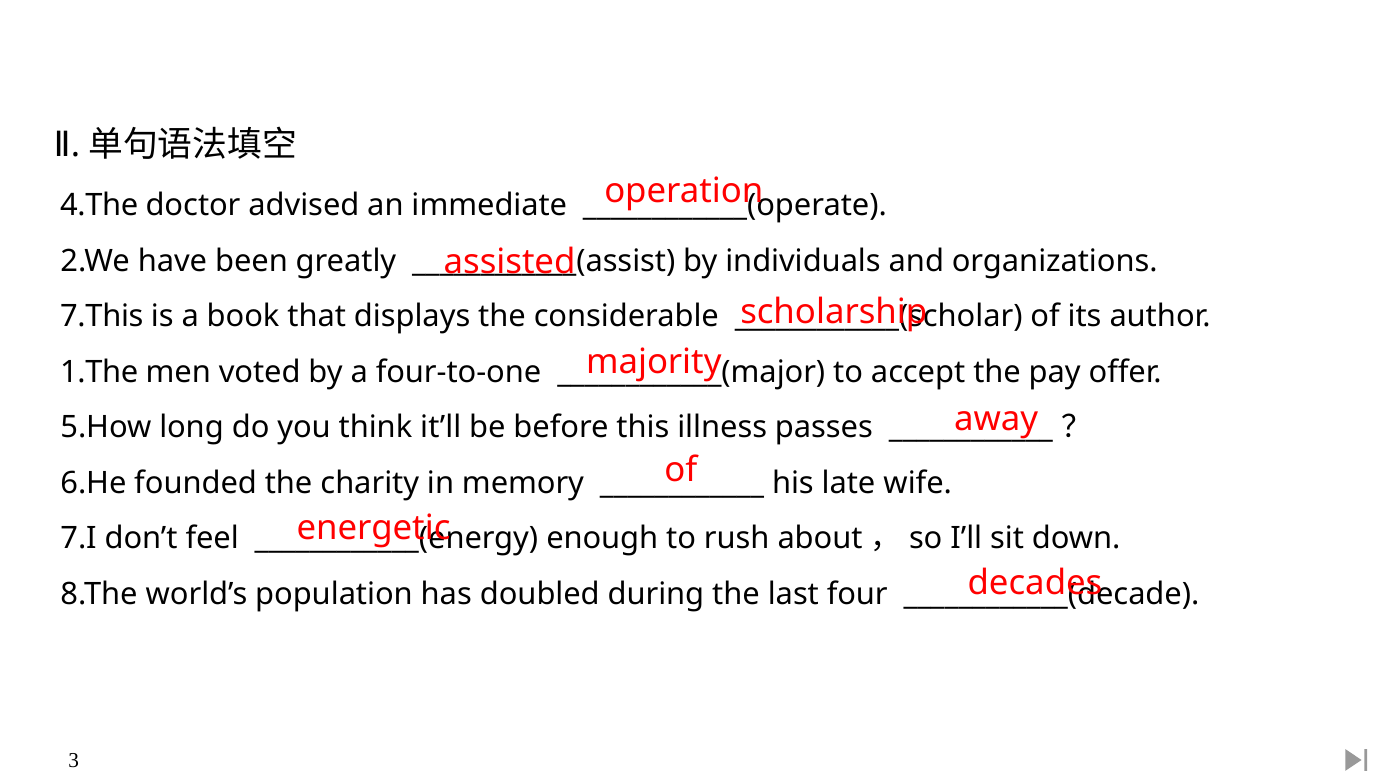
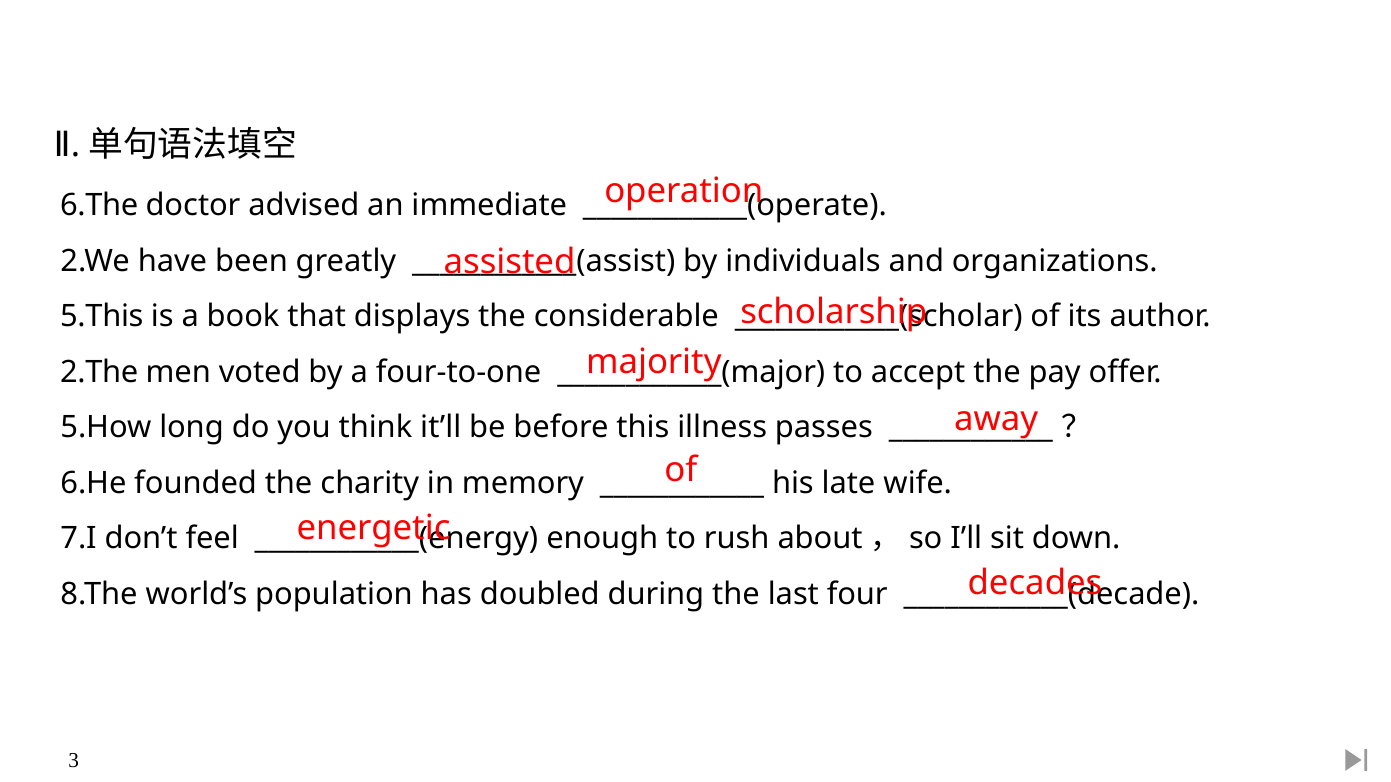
4.The: 4.The -> 6.The (99, 206)
7.This: 7.This -> 5.This (102, 317)
1.The: 1.The -> 2.The (99, 372)
